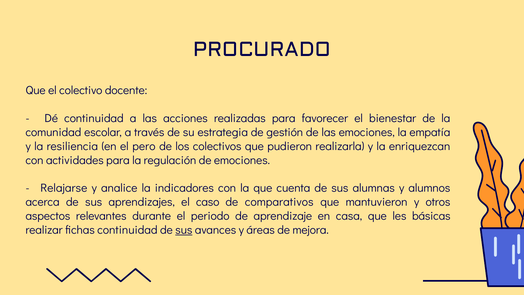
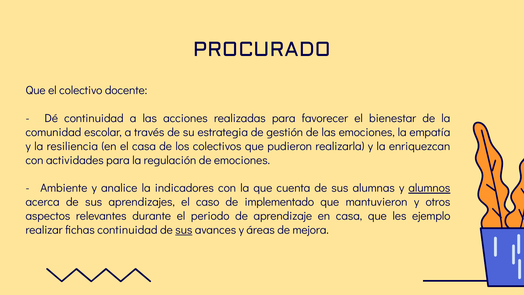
el pero: pero -> casa (144, 146)
Relajarse: Relajarse -> Ambiente (64, 188)
alumnos underline: none -> present (429, 188)
comparativos: comparativos -> implementado (279, 202)
básicas: básicas -> ejemplo (431, 216)
